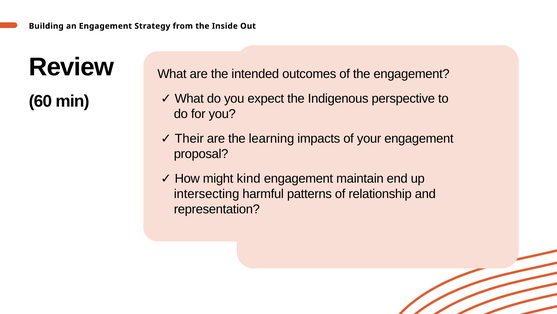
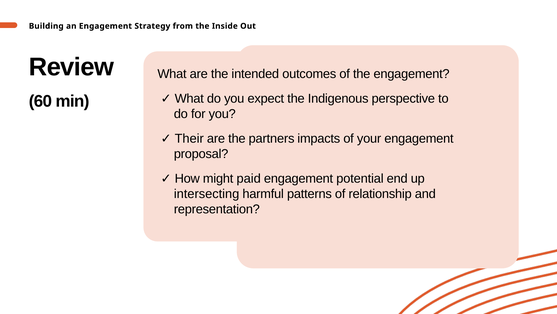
learning: learning -> partners (272, 138)
kind: kind -> paid (249, 178)
maintain: maintain -> potential (360, 178)
